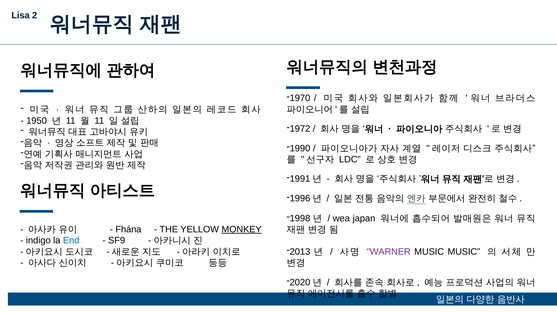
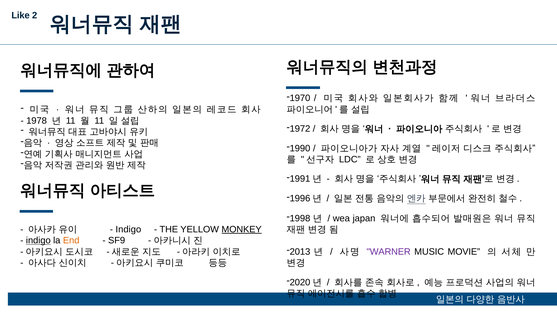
Lisa: Lisa -> Like (21, 16)
1950: 1950 -> 1978 (37, 121)
Fhána: Fhána -> Indigo (128, 230)
indigo underline: none -> present (38, 241)
End colour: blue -> orange (71, 241)
MUSIC MUSIC: MUSIC -> MOVIE (464, 252)
